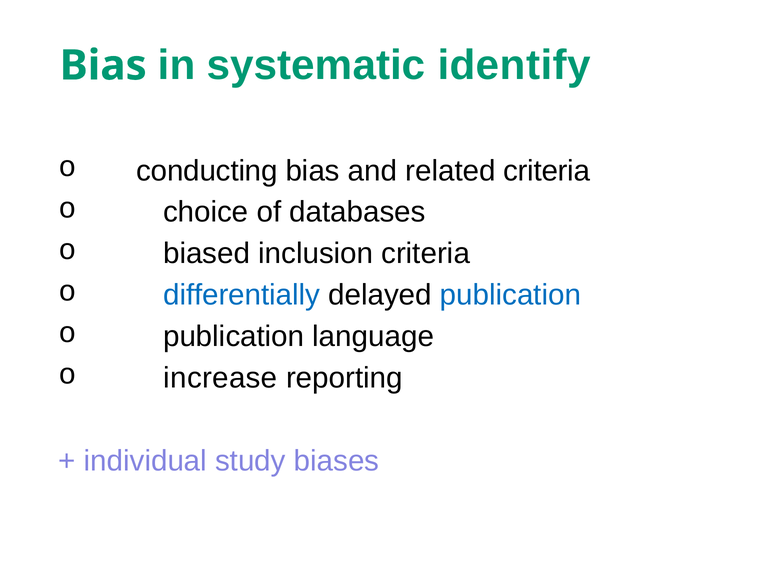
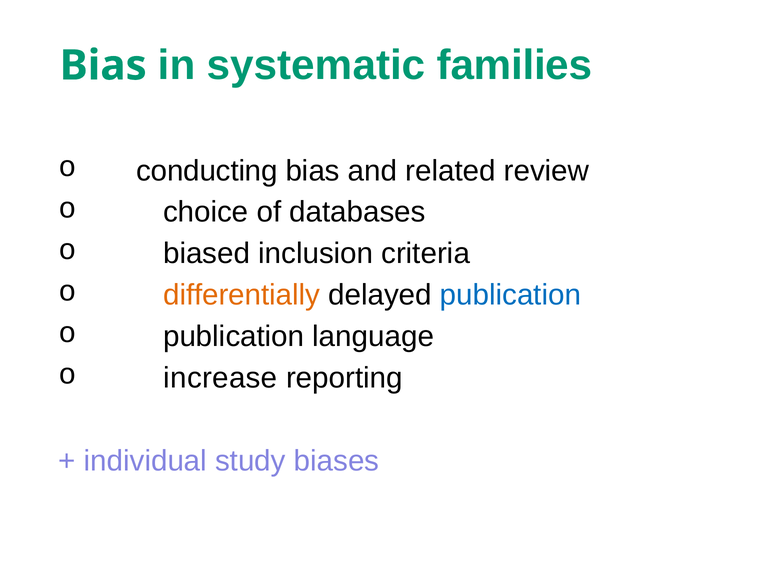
identify: identify -> families (515, 66)
related criteria: criteria -> review (547, 171)
differentially colour: blue -> orange (242, 295)
